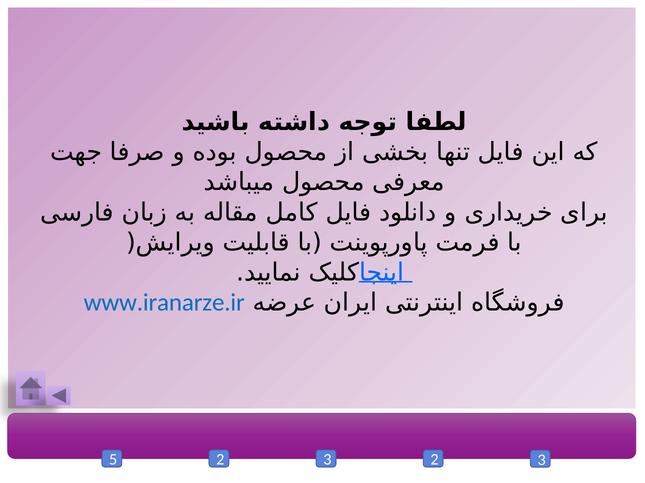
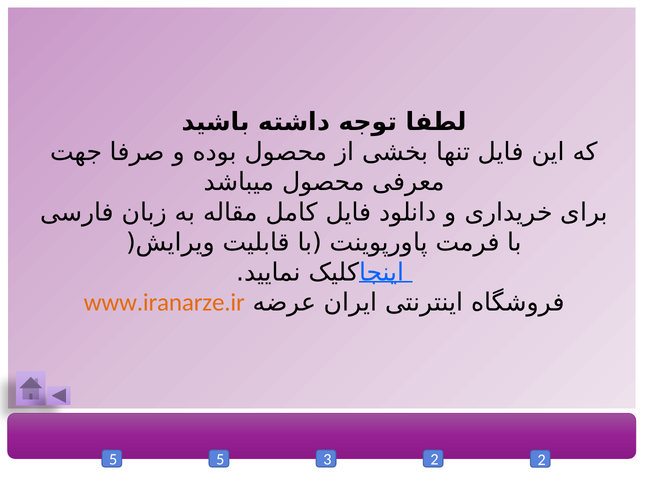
www.iranarze.ir colour: blue -> orange (164, 303)
5 2: 2 -> 5 (220, 460)
3 2 3: 3 -> 2 (542, 461)
